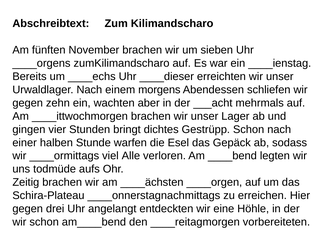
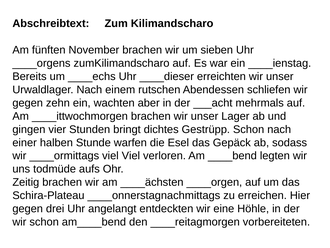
morgens: morgens -> rutschen (159, 90)
viel Alle: Alle -> Viel (131, 156)
